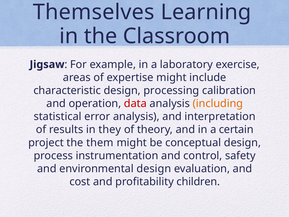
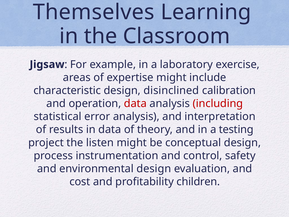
processing: processing -> disinclined (171, 90)
including colour: orange -> red (218, 103)
in they: they -> data (110, 129)
certain: certain -> testing (236, 129)
them: them -> listen (100, 142)
